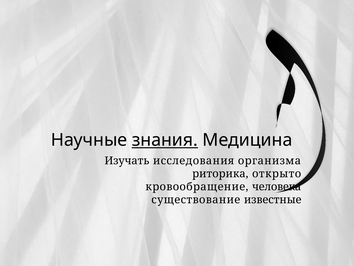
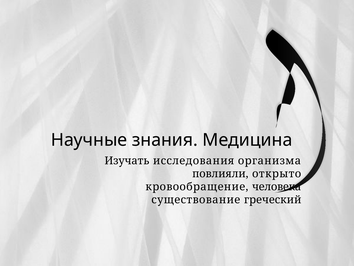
знания underline: present -> none (165, 140)
риторика: риторика -> повлияли (220, 173)
известные: известные -> греческий (273, 199)
